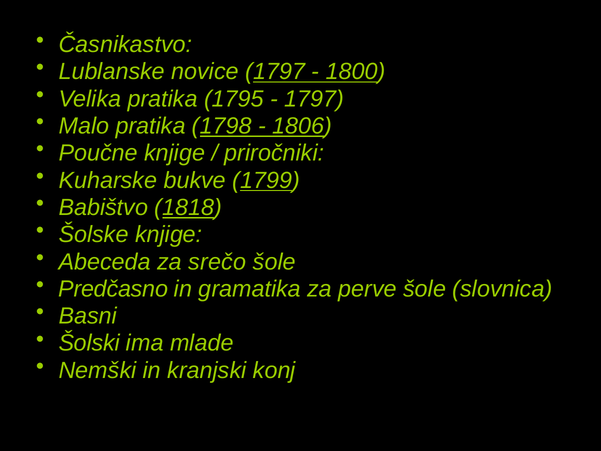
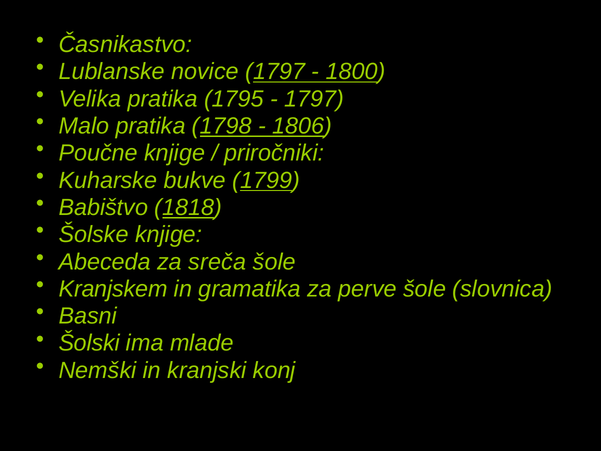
srečo: srečo -> sreča (217, 262)
Predčasno: Predčasno -> Kranjskem (113, 289)
